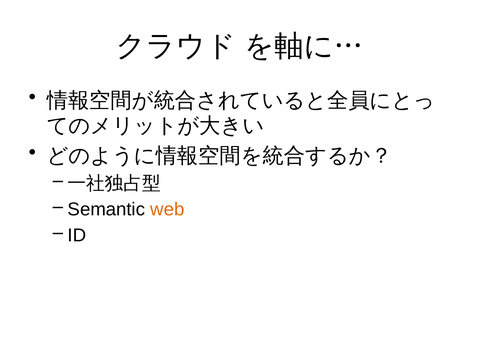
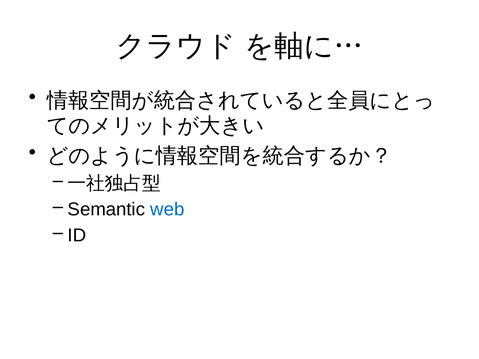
web colour: orange -> blue (167, 209)
